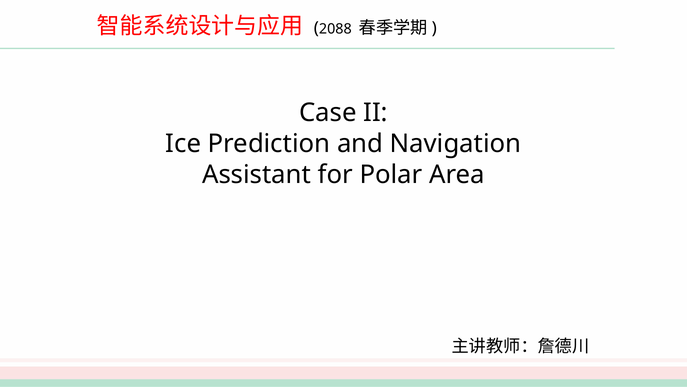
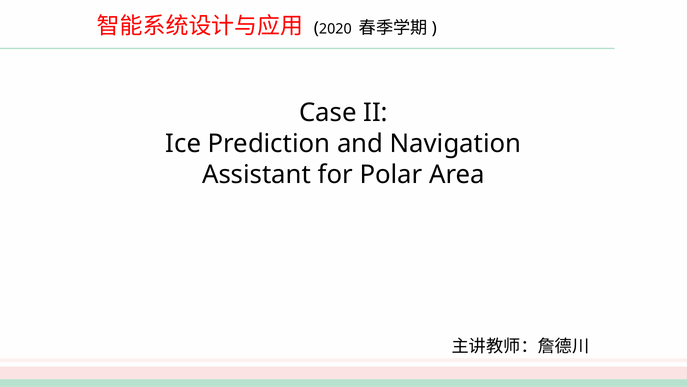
2088: 2088 -> 2020 (335, 29)
